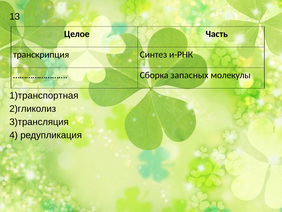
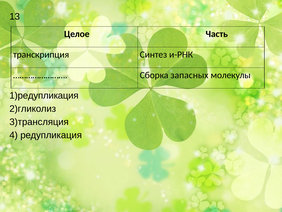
1)транспортная: 1)транспортная -> 1)редупликация (44, 95)
